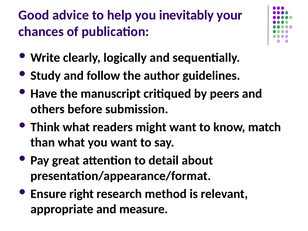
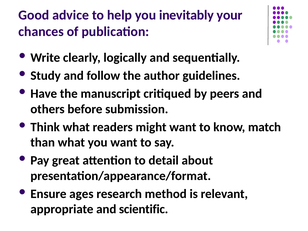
right: right -> ages (81, 194)
measure: measure -> scientific (144, 209)
